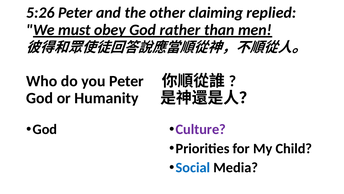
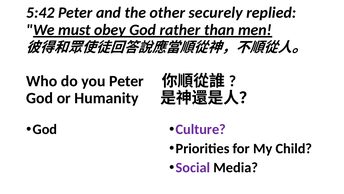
5:26: 5:26 -> 5:42 (40, 13)
claiming: claiming -> securely (216, 13)
Social colour: blue -> purple (193, 167)
